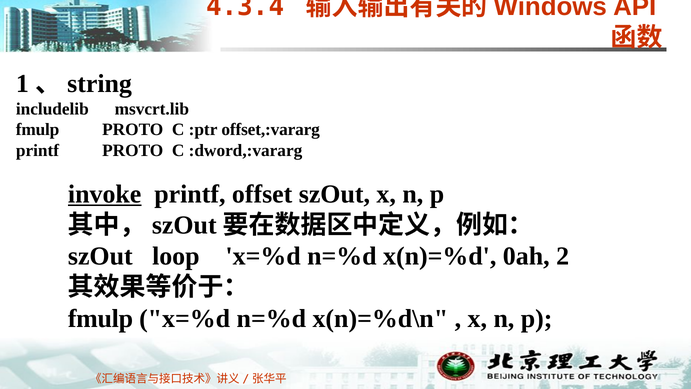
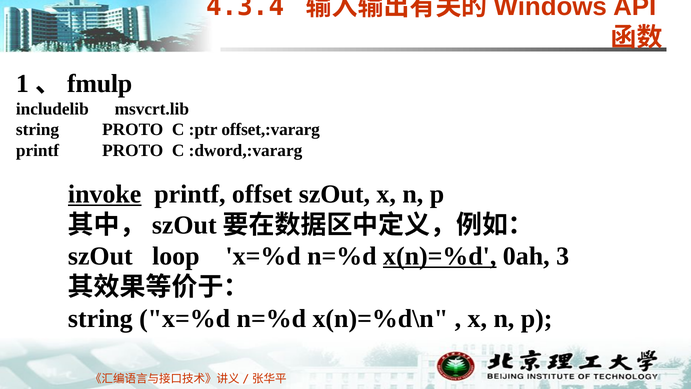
string: string -> fmulp (100, 84)
fmulp: fmulp -> string (37, 130)
x(n)=%d underline: none -> present (440, 256)
2: 2 -> 3 (563, 256)
fmulp: fmulp -> string (100, 318)
